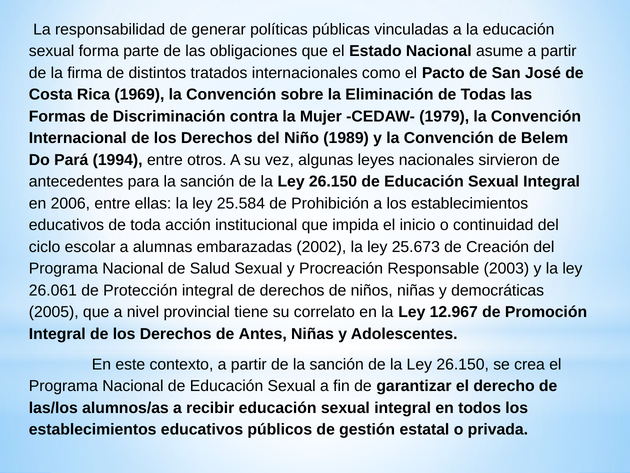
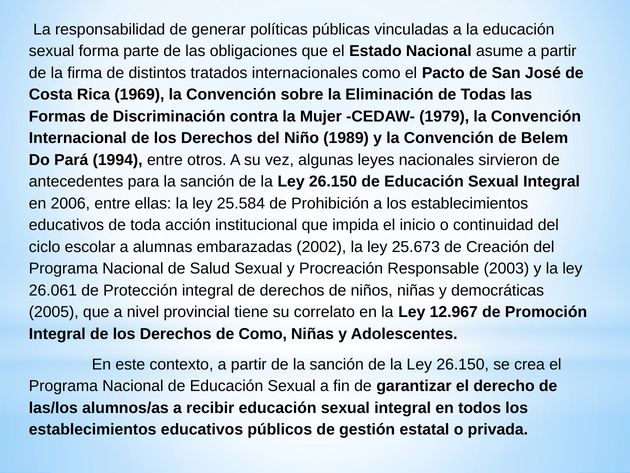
de Antes: Antes -> Como (263, 334)
